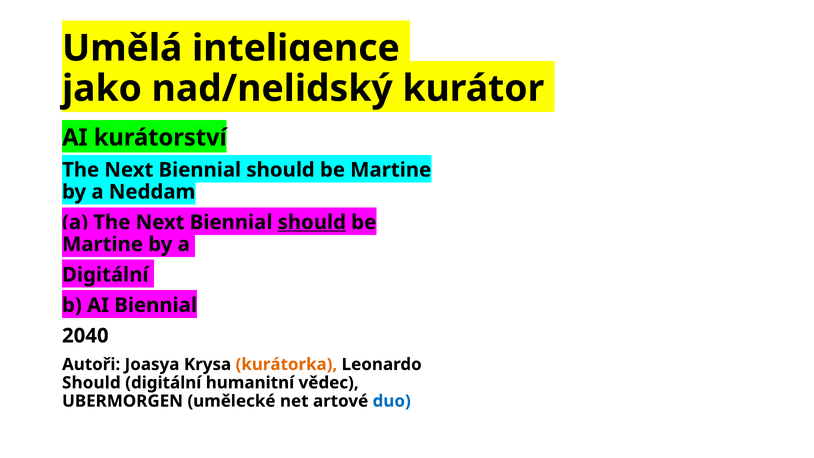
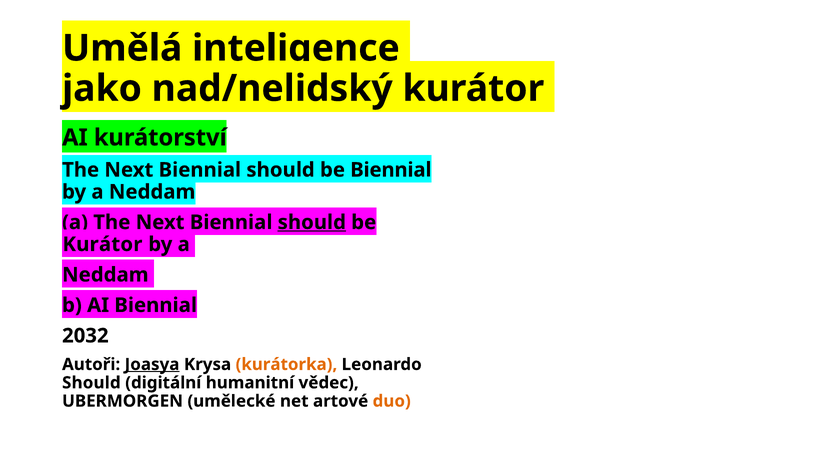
Martine: Martine -> Biennial (391, 170)
Martine: Martine -> Kurátor (102, 244)
Digitální: Digitální -> Neddam (105, 275)
2040: 2040 -> 2032 (85, 336)
Joasya underline: none -> present (152, 364)
duo colour: blue -> orange (392, 401)
